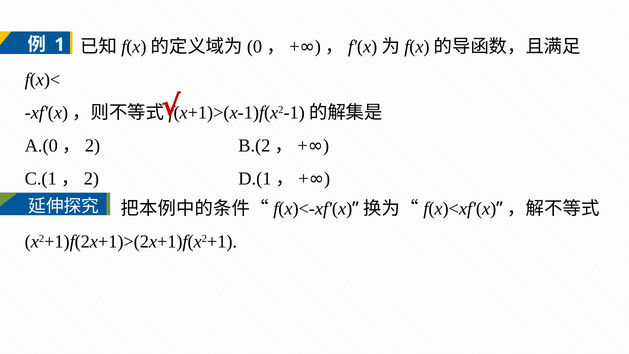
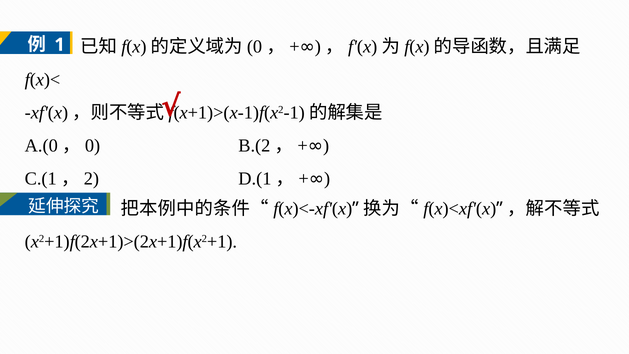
2: 2 -> 0 (93, 146)
